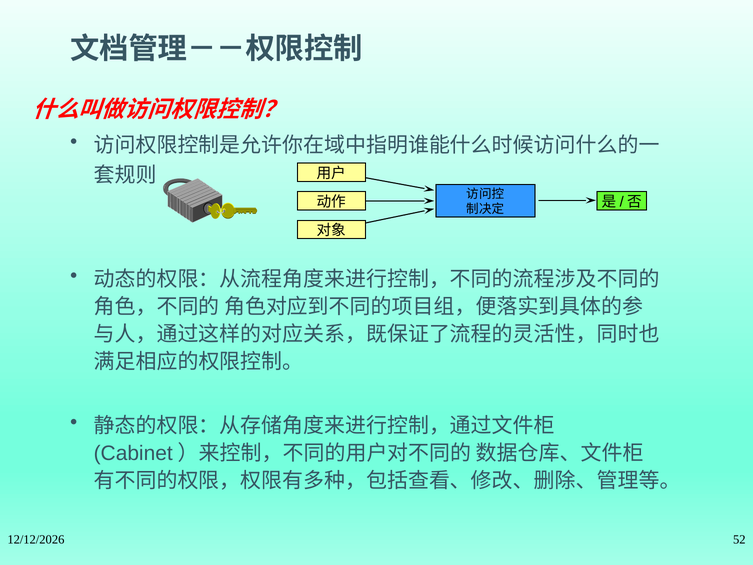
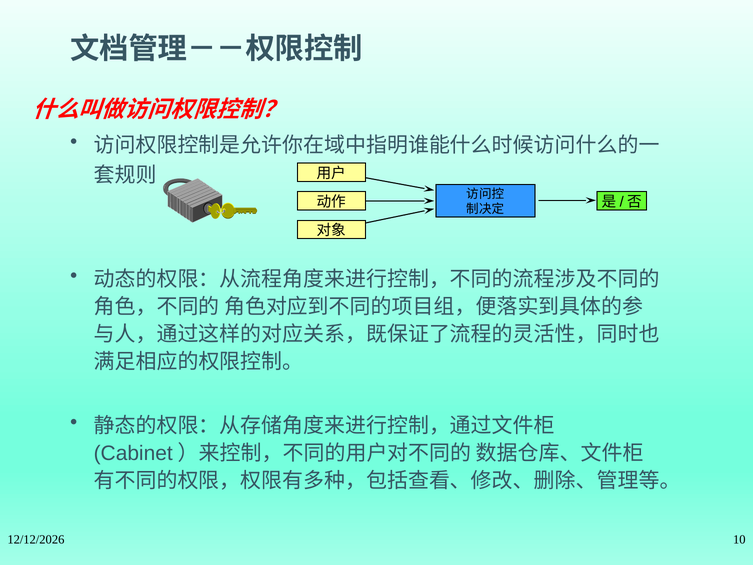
52: 52 -> 10 (739, 539)
